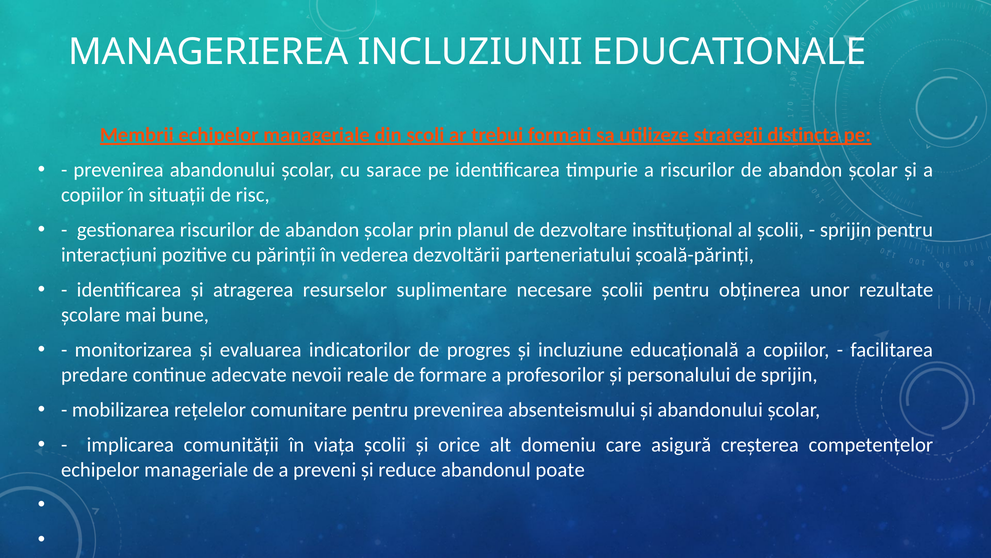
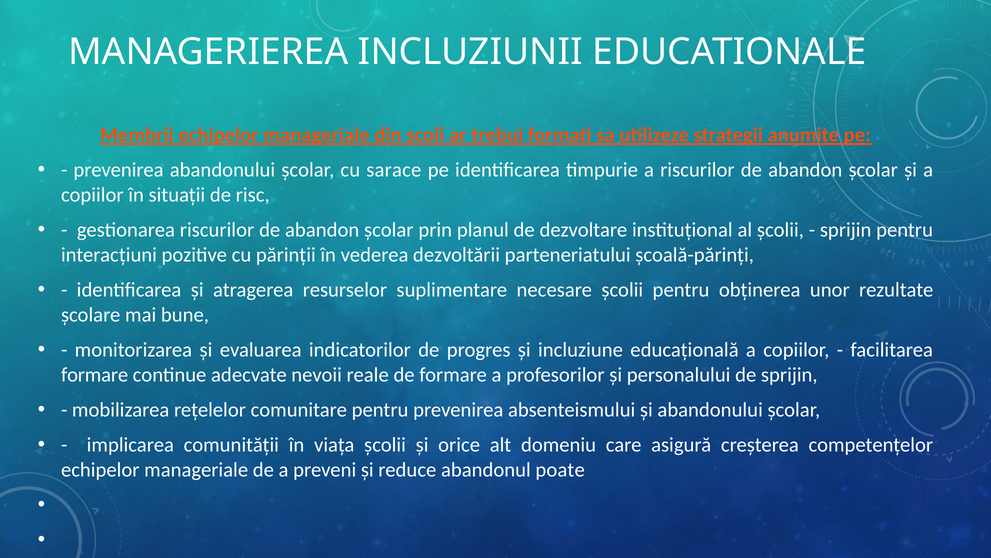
distincta: distincta -> anumite (803, 135)
predare: predare -> formare (95, 374)
